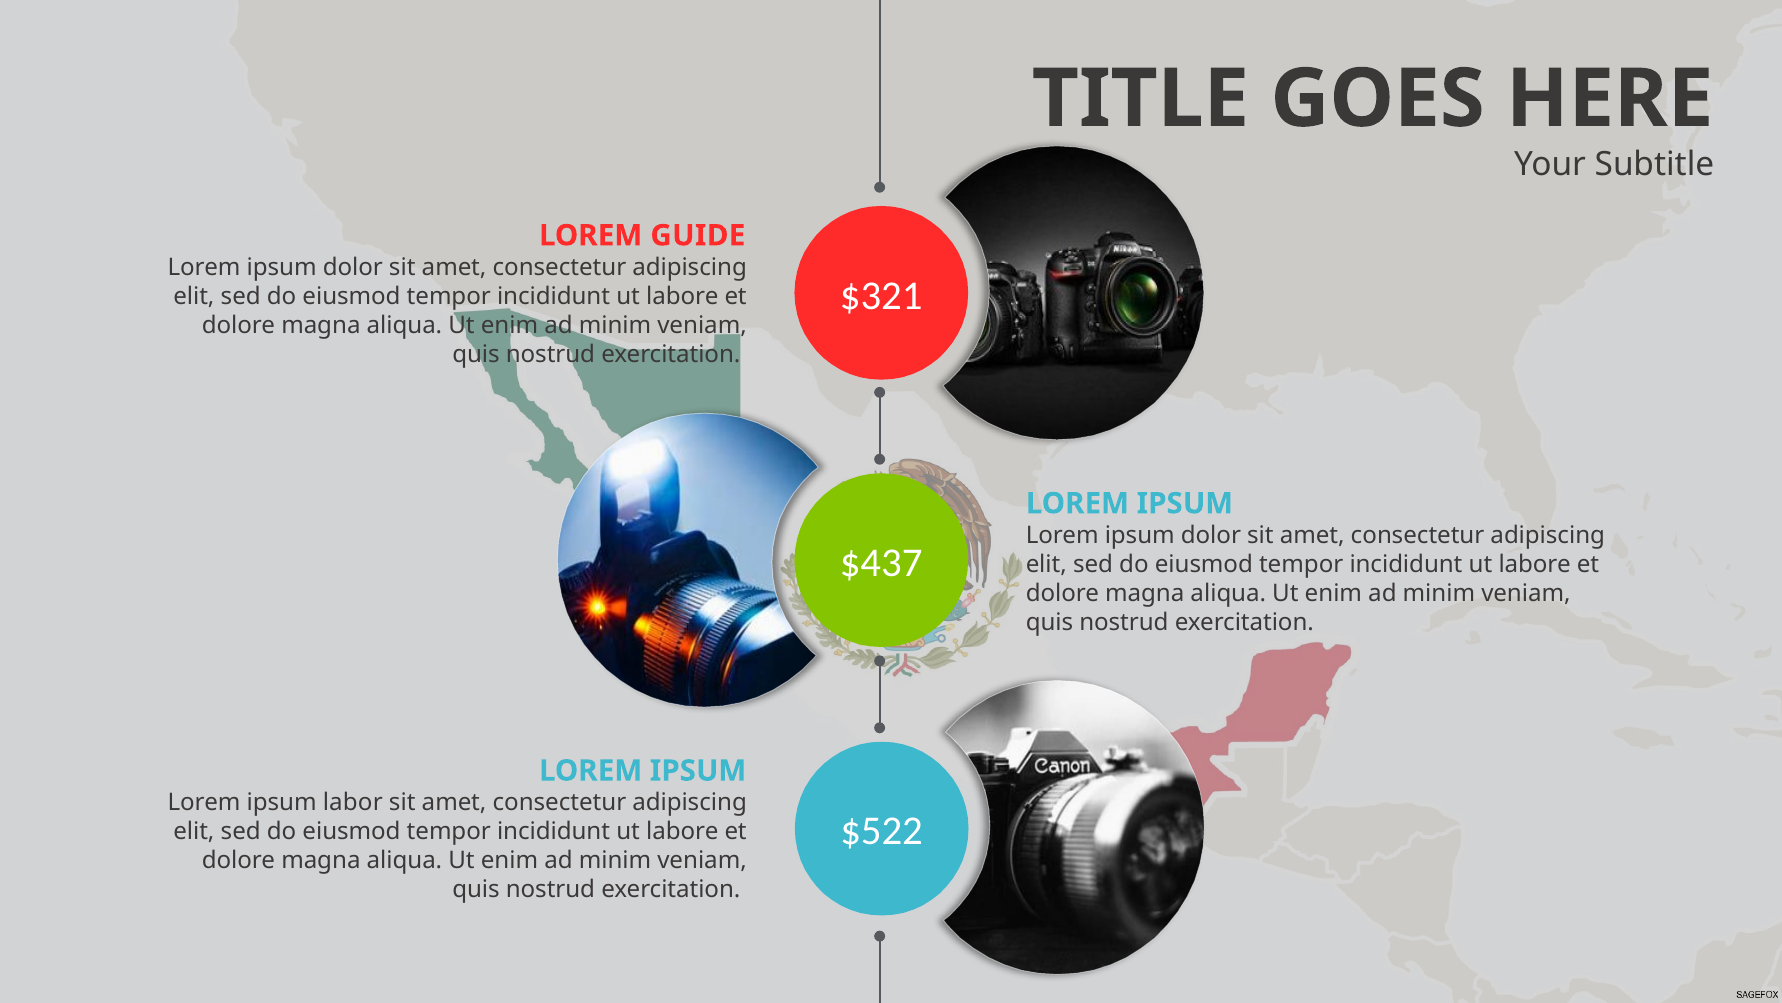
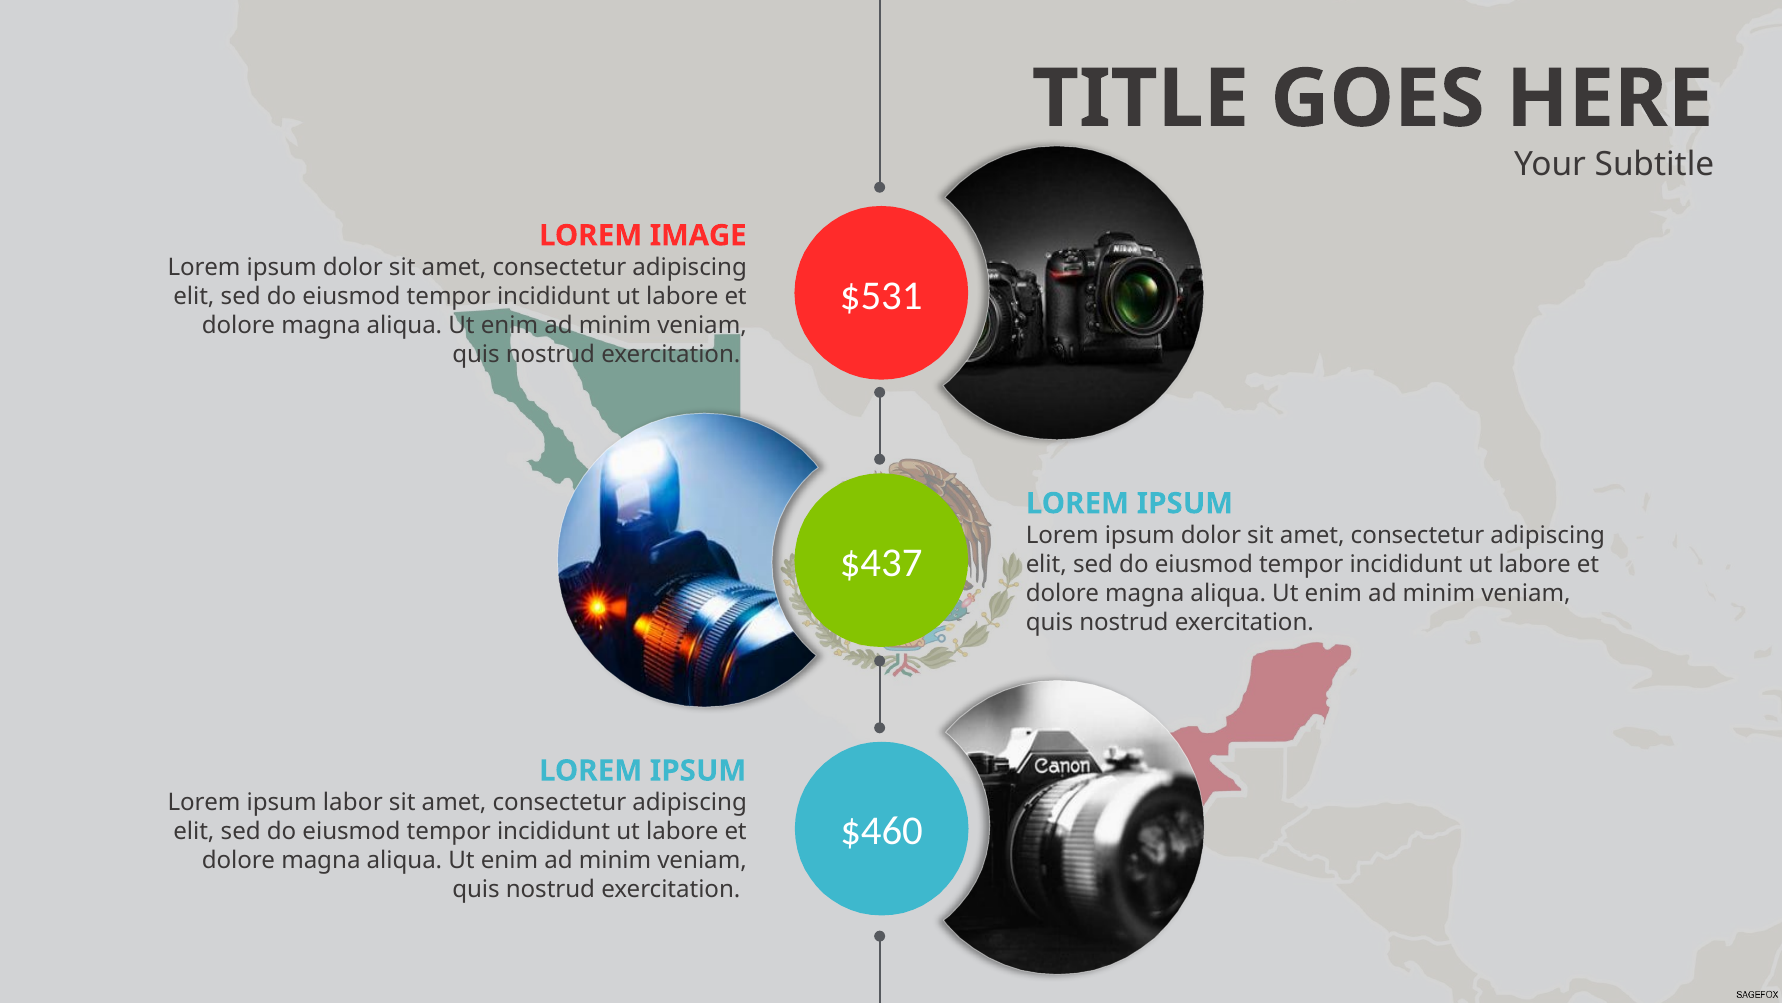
GUIDE: GUIDE -> IMAGE (698, 235)
$321: $321 -> $531 (881, 295)
$522: $522 -> $460 (882, 831)
